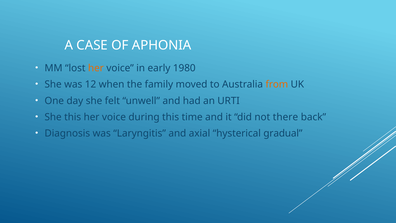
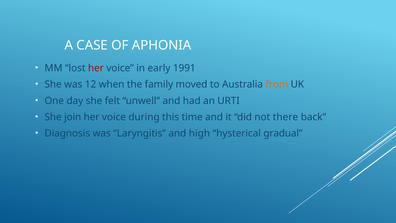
her colour: orange -> red (96, 68)
1980: 1980 -> 1991 (184, 68)
She this: this -> join (73, 117)
axial: axial -> high (199, 133)
